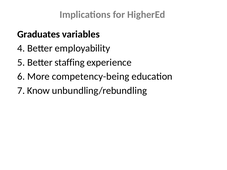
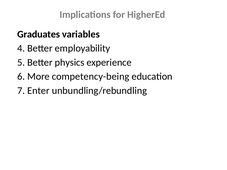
staffing: staffing -> physics (70, 62)
Know: Know -> Enter (38, 91)
